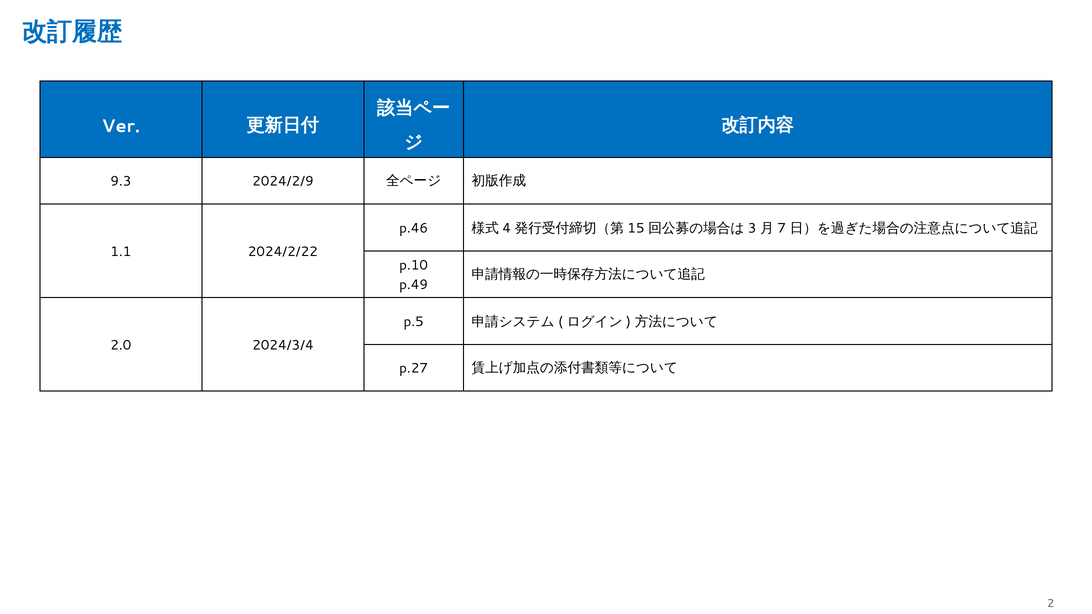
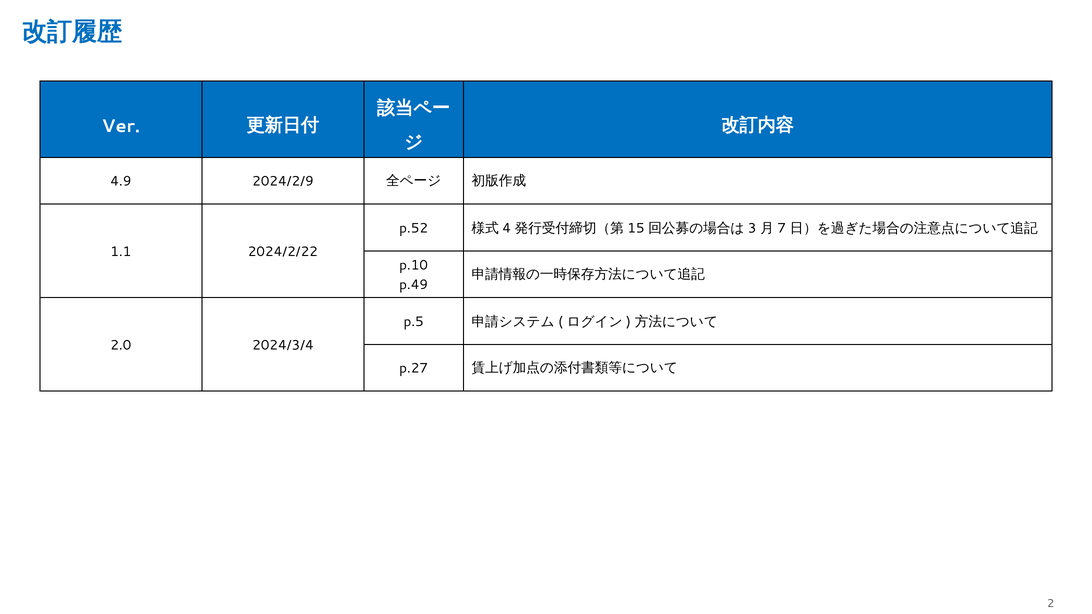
9.3: 9.3 -> 4.9 (121, 182)
p.46: p.46 -> p.52 (414, 228)
